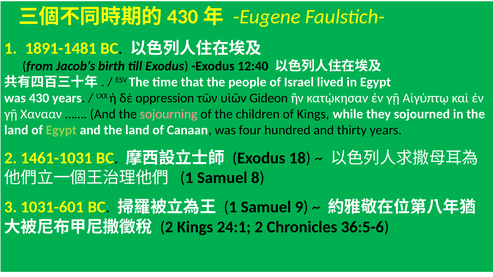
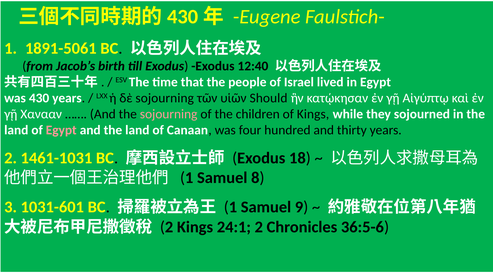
1891-1481: 1891-1481 -> 1891-5061 (61, 49)
δὲ oppression: oppression -> sojourning (165, 98)
Gideon: Gideon -> Should (269, 98)
Egypt colour: light green -> pink (61, 130)
